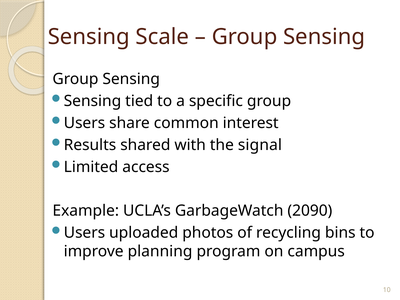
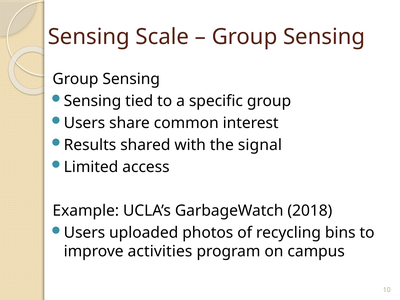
2090: 2090 -> 2018 (310, 211)
planning: planning -> activities (160, 251)
